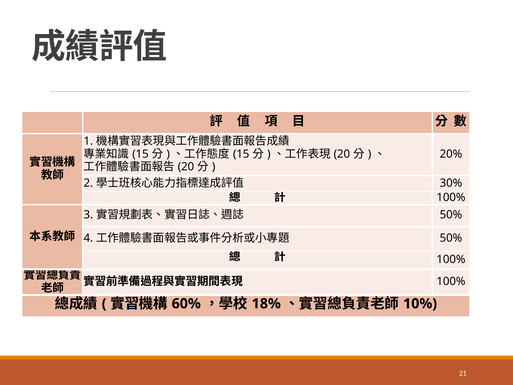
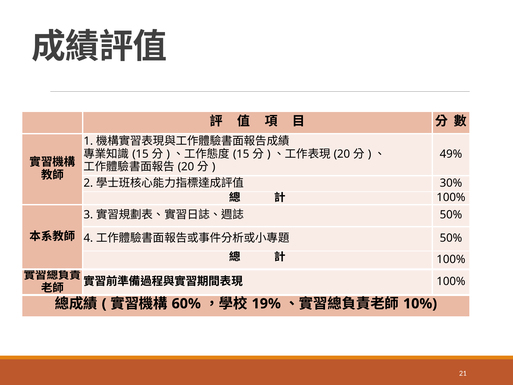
20%: 20% -> 49% (451, 154)
18%: 18% -> 19% (266, 303)
